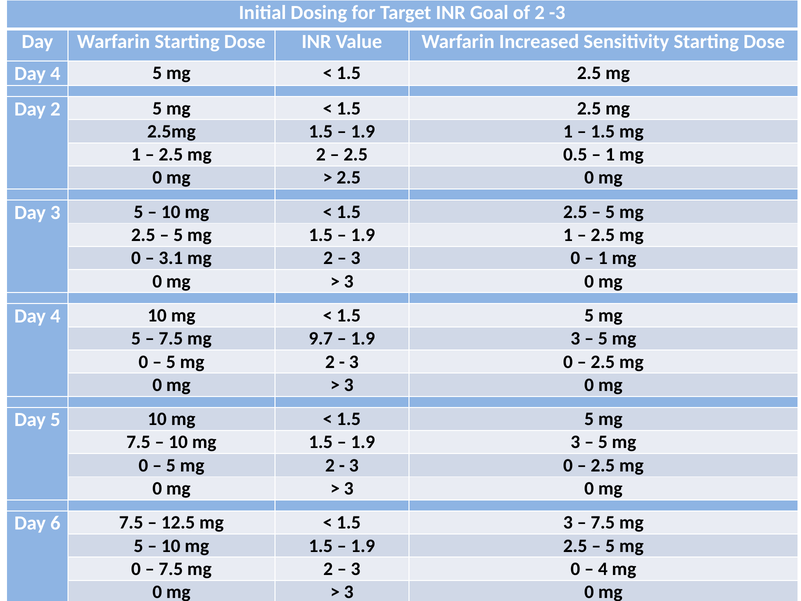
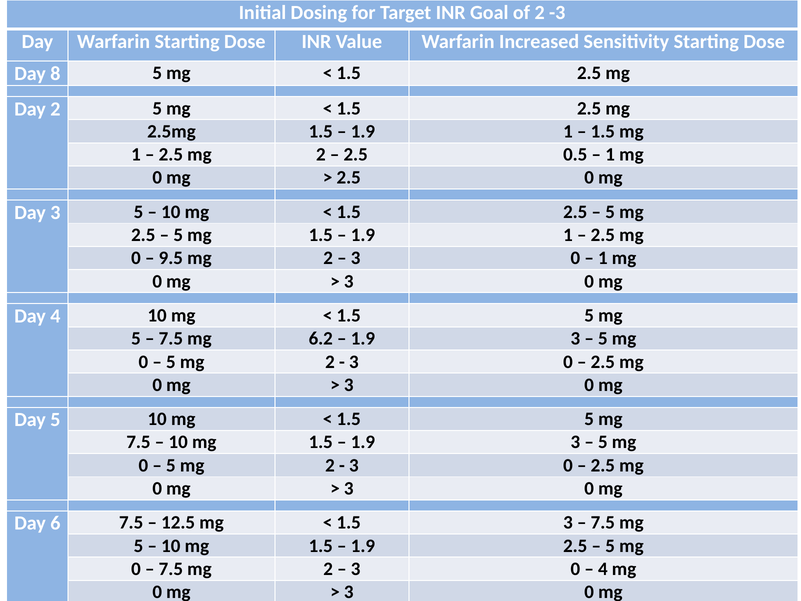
4: 4 -> 8 (55, 73)
3.1: 3.1 -> 9.5 (171, 258)
9.7: 9.7 -> 6.2 (321, 339)
